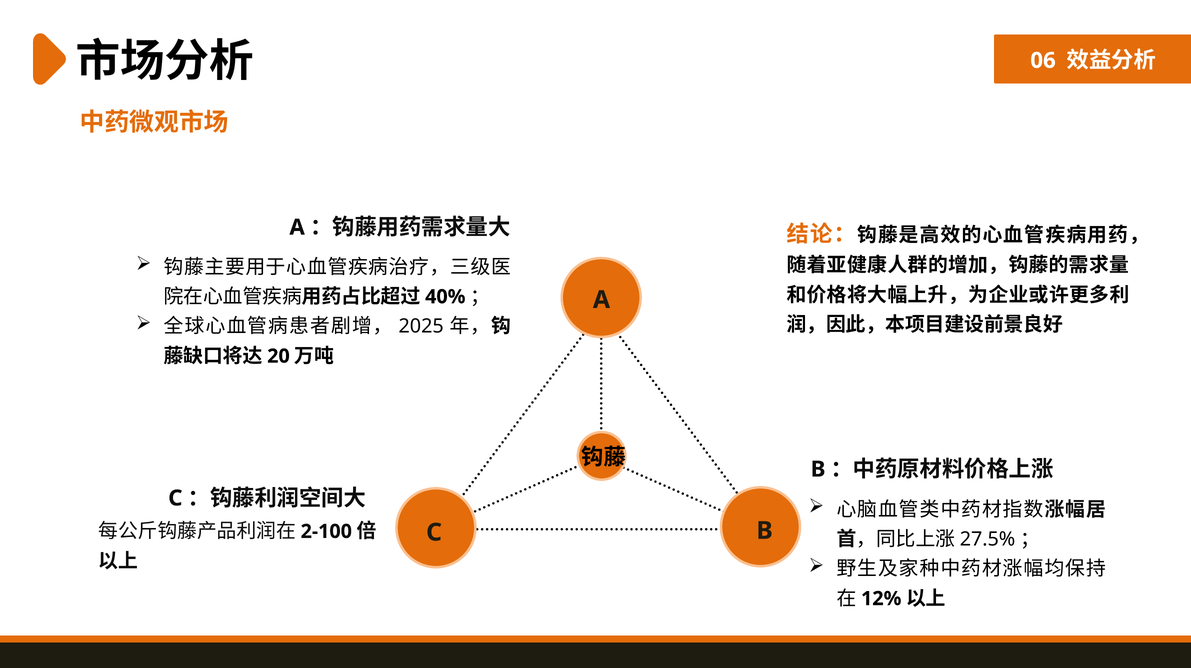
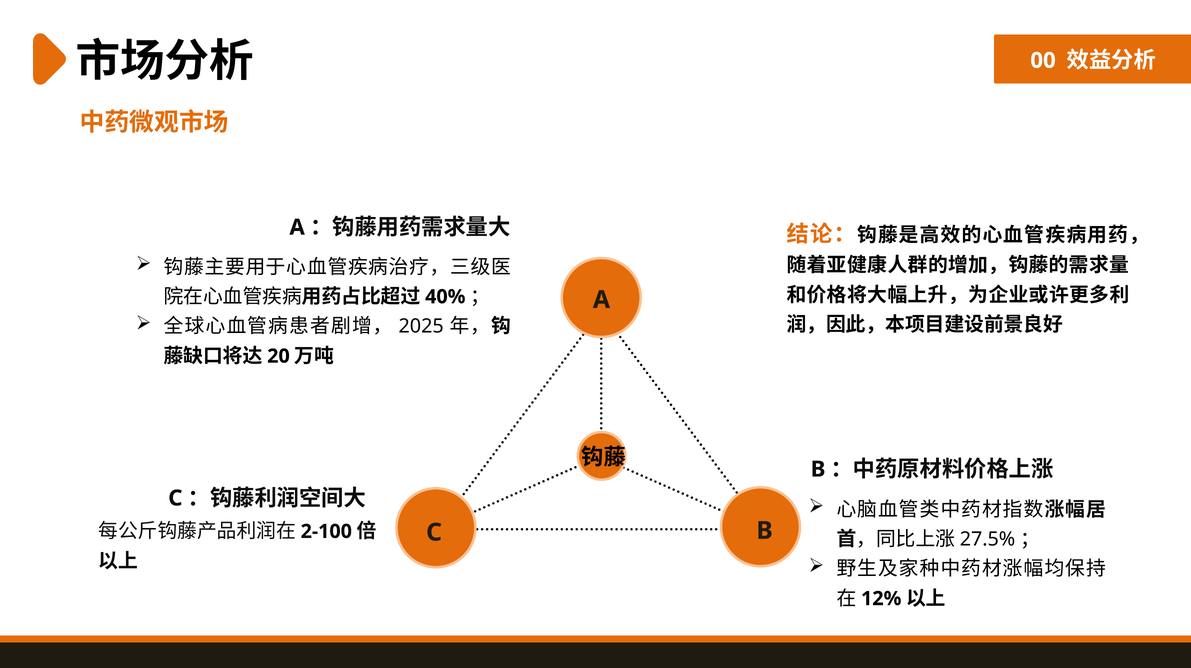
06: 06 -> 00 (1043, 61)
